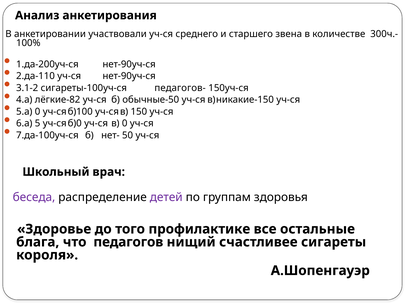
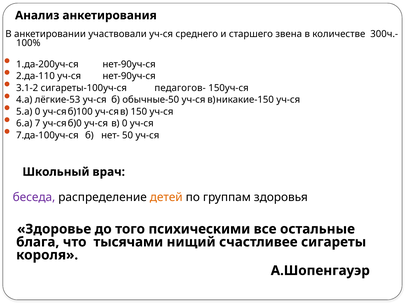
лёгкие-82: лёгкие-82 -> лёгкие-53 (58, 100)
5: 5 -> 7 (38, 123)
детей colour: purple -> orange (166, 197)
профилактике: профилактике -> психическими (199, 229)
педагогов: педагогов -> тысячами (128, 242)
